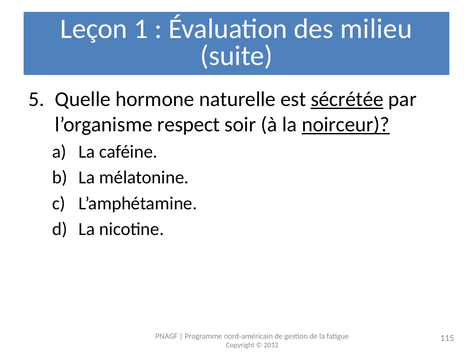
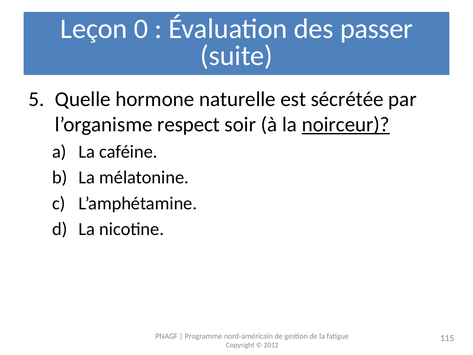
1: 1 -> 0 (141, 29)
milieu: milieu -> passer (376, 29)
sécrétée underline: present -> none (347, 99)
